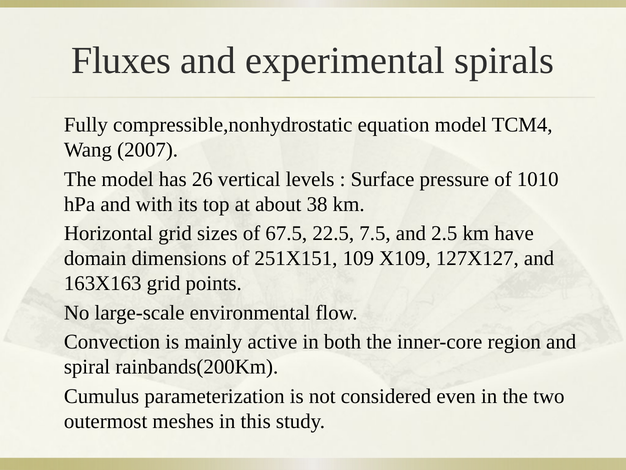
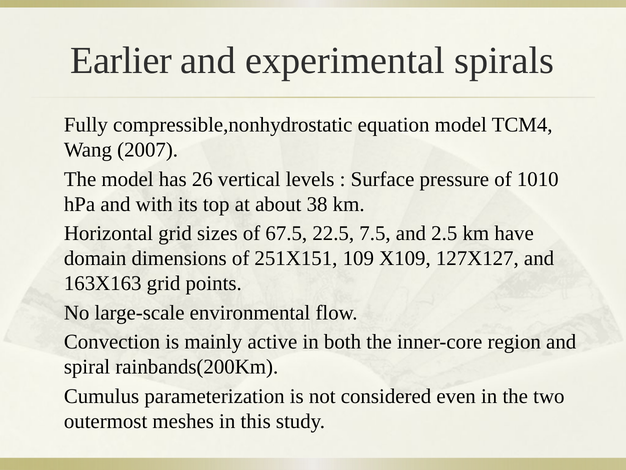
Fluxes: Fluxes -> Earlier (121, 61)
